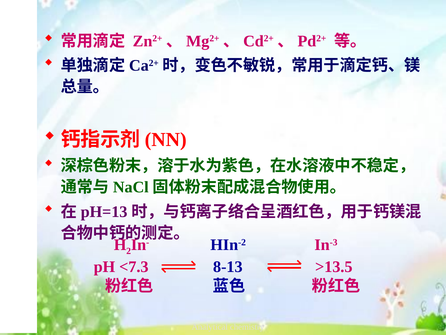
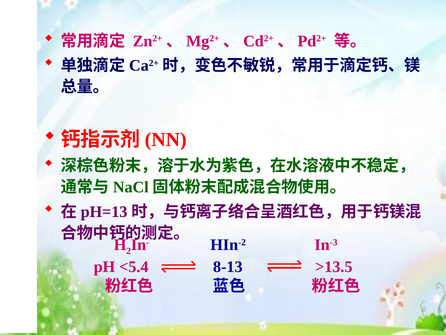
<7.3: <7.3 -> <5.4 (134, 267)
